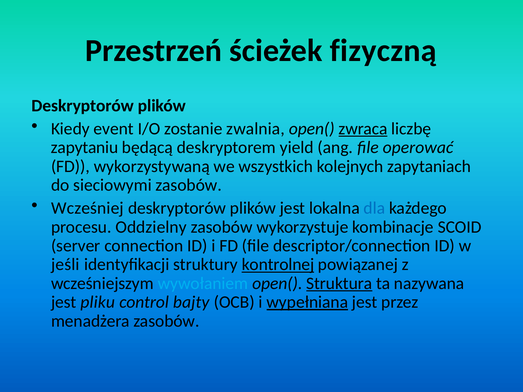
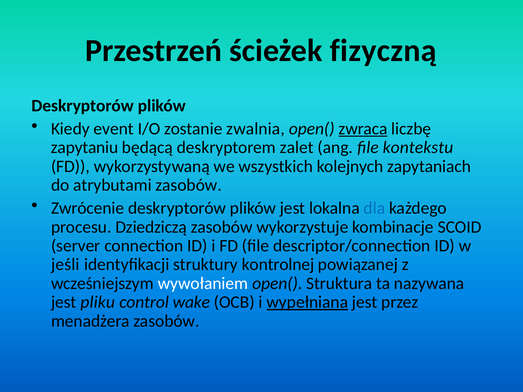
yield: yield -> zalet (297, 148)
operować: operować -> kontekstu (418, 148)
sieciowymi: sieciowymi -> atrybutami (112, 185)
Wcześniej: Wcześniej -> Zwrócenie (88, 208)
Oddzielny: Oddzielny -> Dziedziczą (151, 227)
kontrolnej underline: present -> none (278, 265)
wywołaniem colour: light blue -> white (203, 284)
Struktura underline: present -> none (339, 284)
bajty: bajty -> wake (191, 302)
